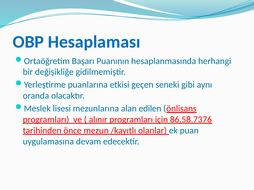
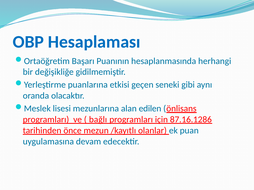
alınır: alınır -> bağlı (98, 120)
86.58.7376: 86.58.7376 -> 87.16.1286 (191, 120)
